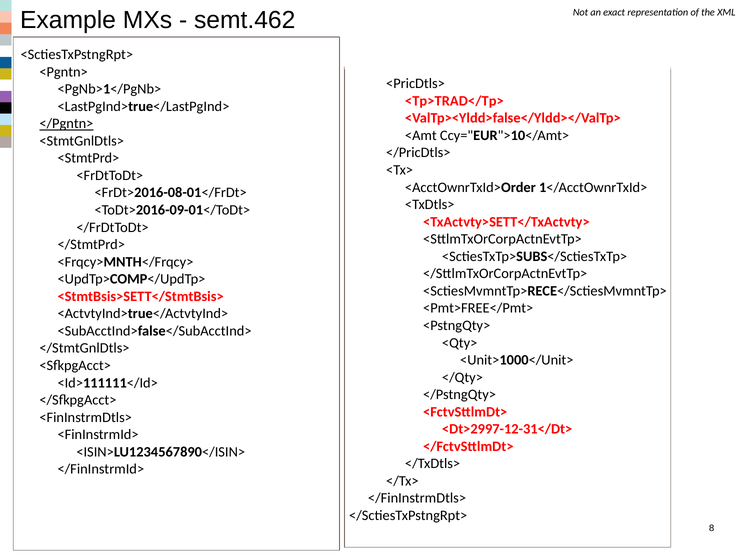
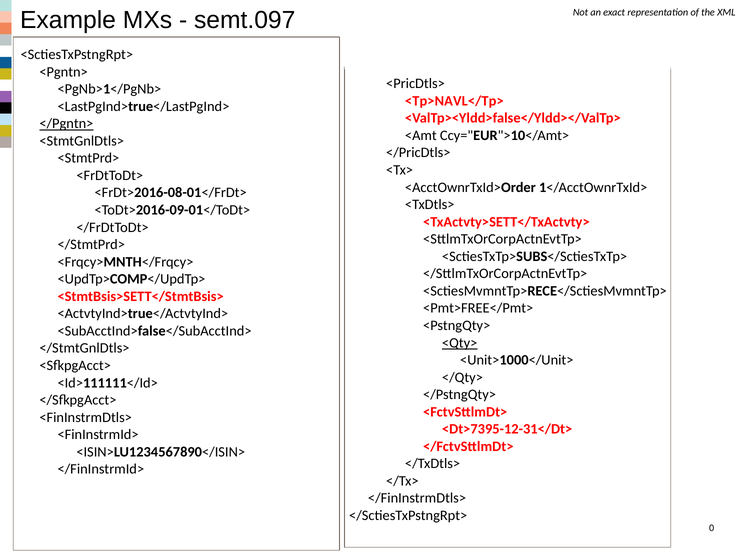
semt.462: semt.462 -> semt.097 (245, 20)
<Tp>TRAD</Tp>: <Tp>TRAD</Tp> -> <Tp>NAVL</Tp> (454, 101)
<Qty> underline: none -> present (460, 343)
<Dt>2997-12-31</Dt>: <Dt>2997-12-31</Dt> -> <Dt>7395-12-31</Dt> (507, 429)
8: 8 -> 0 (712, 528)
